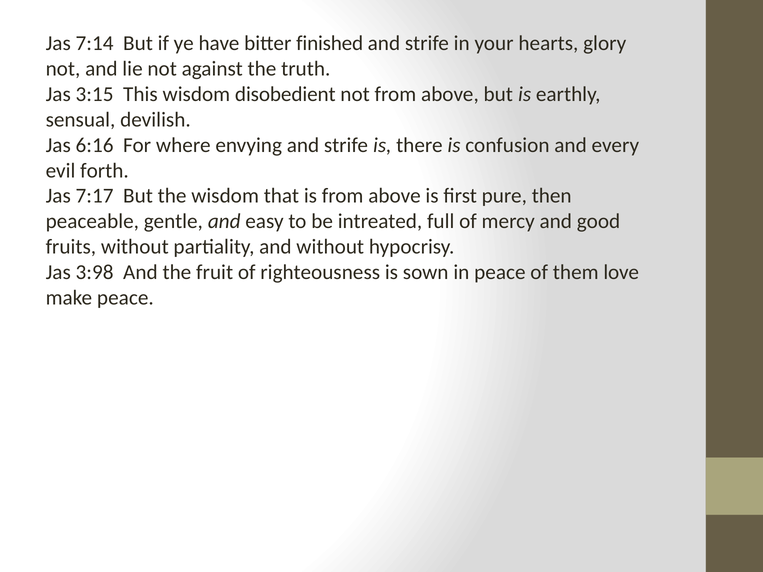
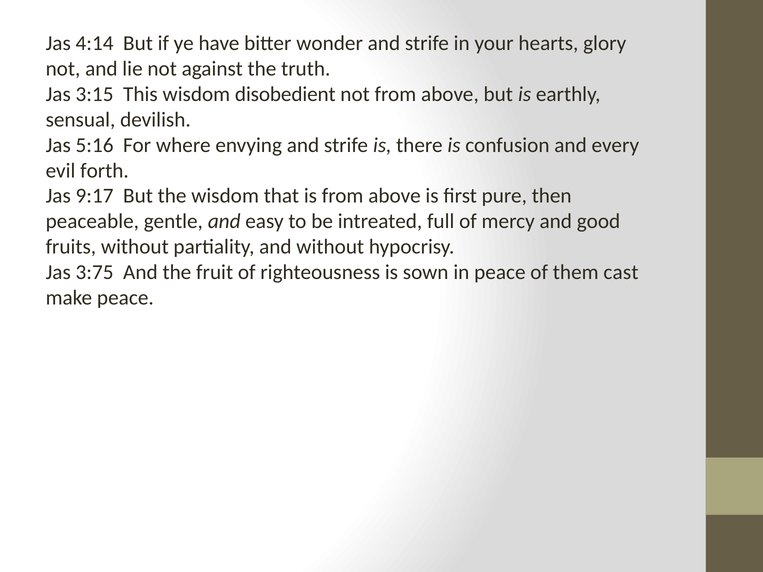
7:14: 7:14 -> 4:14 (95, 43)
finished: finished -> wonder (330, 43)
6:16: 6:16 -> 5:16 (95, 145)
7:17: 7:17 -> 9:17 (95, 196)
3:98: 3:98 -> 3:75 (95, 272)
love: love -> cast (621, 272)
